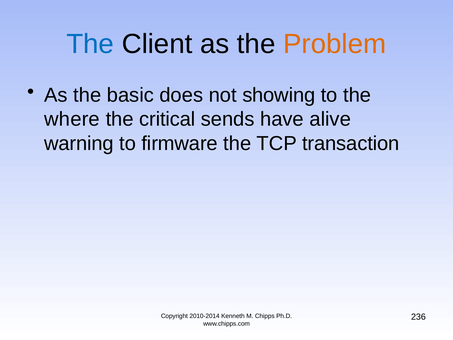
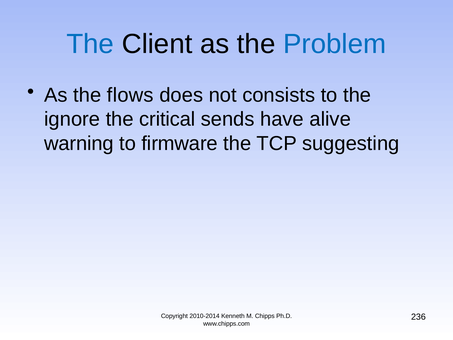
Problem colour: orange -> blue (335, 44)
basic: basic -> flows (130, 95)
showing: showing -> consists (279, 95)
where: where -> ignore (72, 119)
transaction: transaction -> suggesting (351, 143)
